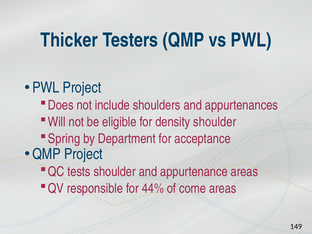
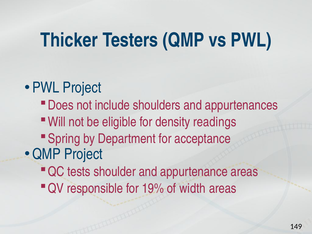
density shoulder: shoulder -> readings (215, 122)
44%: 44% -> 19% (153, 188)
come: come -> width (192, 188)
